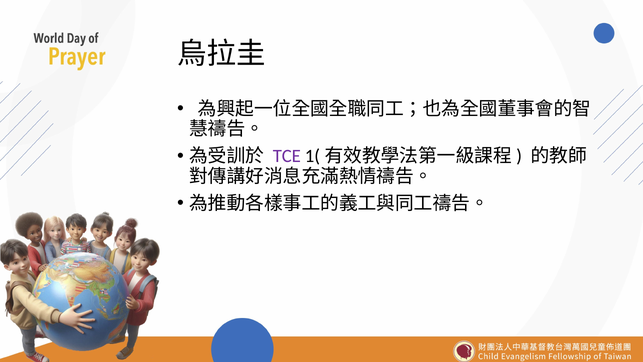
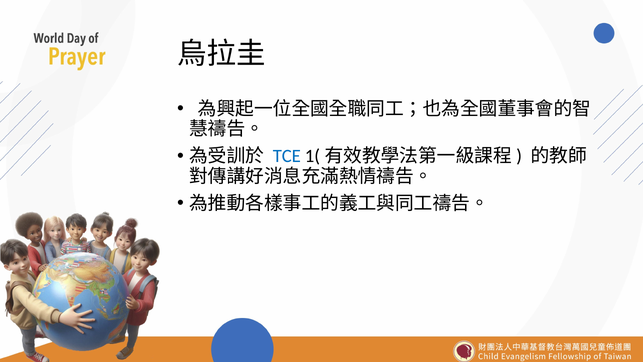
TCE colour: purple -> blue (287, 156)
